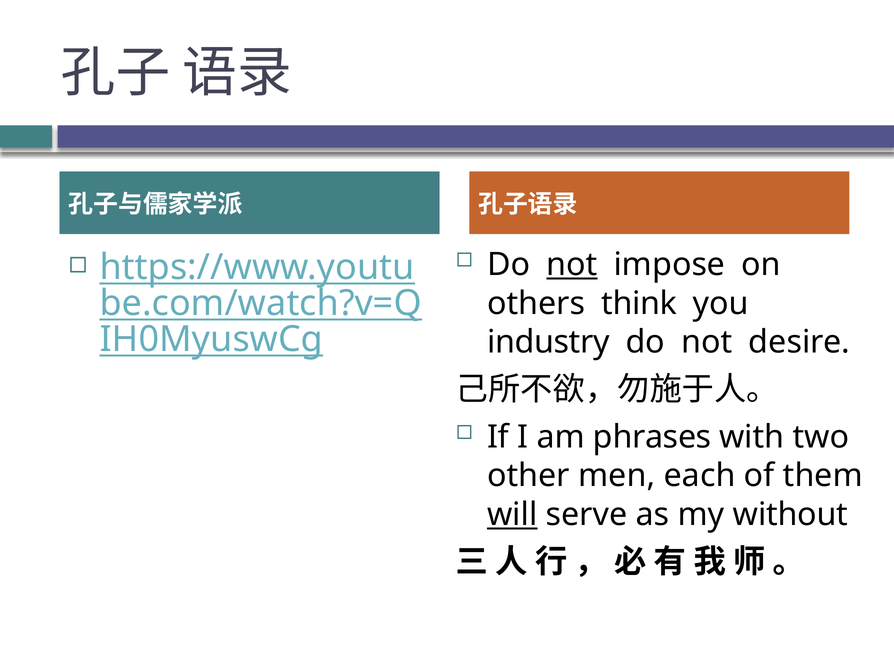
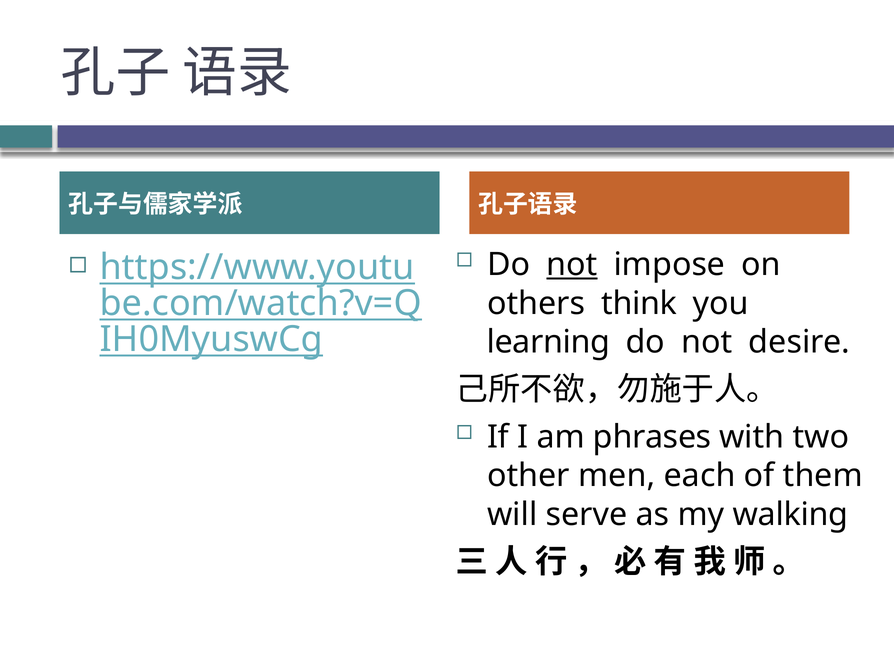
industry: industry -> learning (548, 342)
will underline: present -> none (512, 514)
without: without -> walking (791, 514)
